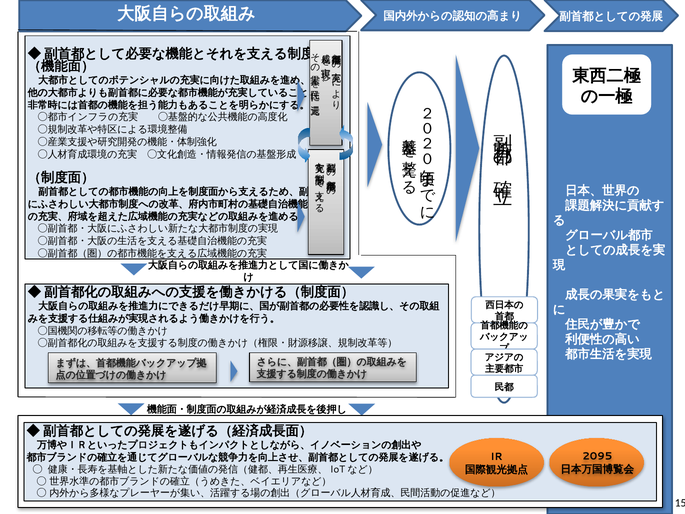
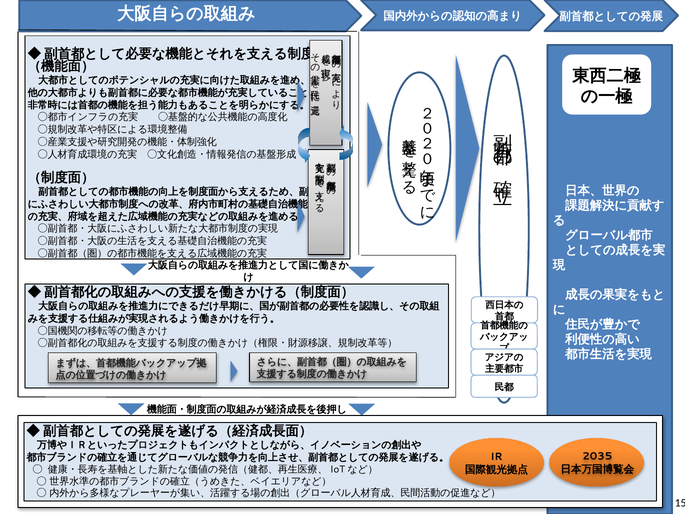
2095: 2095 -> 2035 (597, 456)
